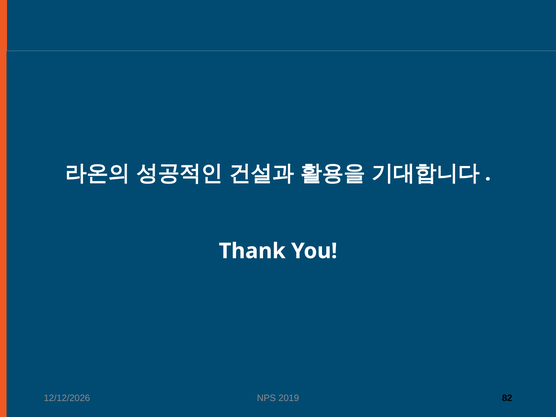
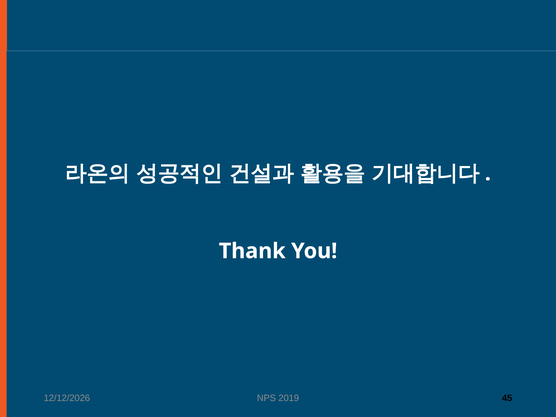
82: 82 -> 45 (507, 398)
